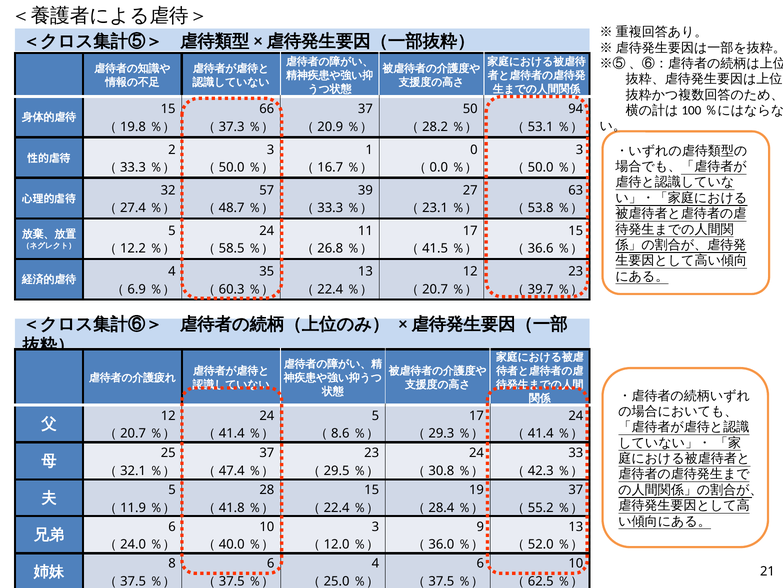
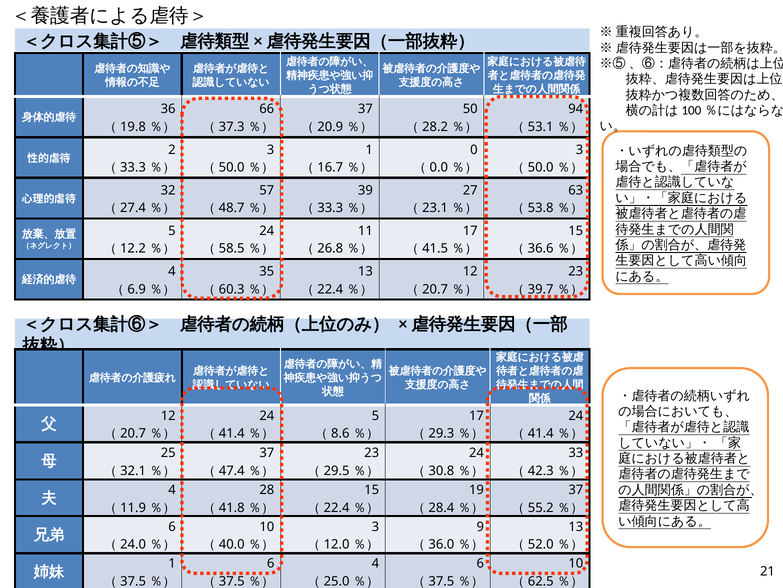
15: 15 -> 36 (168, 109)
5: 5 -> 4 (172, 489)
8: 8 -> 1 (172, 563)
